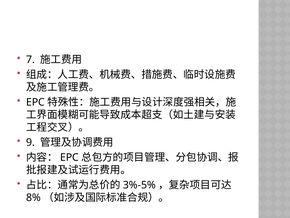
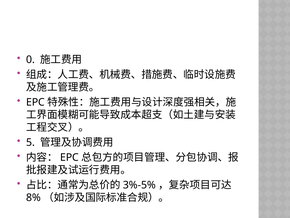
7: 7 -> 0 (30, 59)
9: 9 -> 5 (30, 142)
